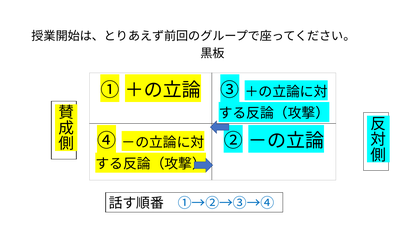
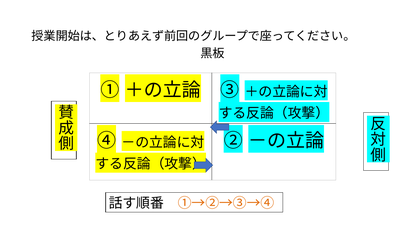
①→②→③→④ colour: blue -> orange (226, 203)
